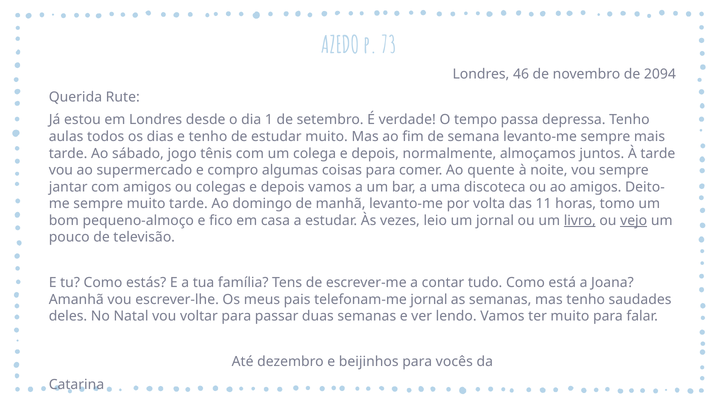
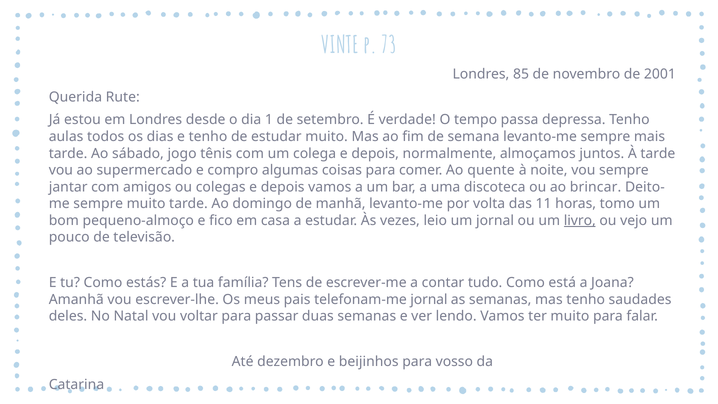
AZEDO: AZEDO -> VINTE (340, 45)
46: 46 -> 85 (521, 74)
2094: 2094 -> 2001 (660, 74)
ao amigos: amigos -> brincar (596, 187)
vejo underline: present -> none (634, 220)
vocês: vocês -> vosso (454, 362)
